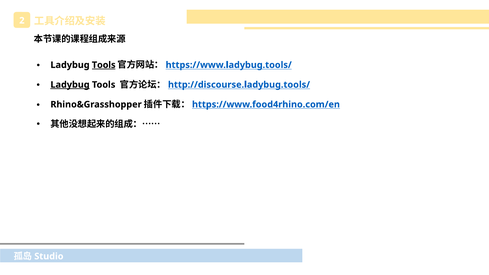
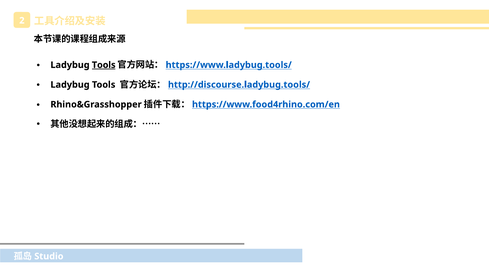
Ladybug underline: present -> none (70, 85)
